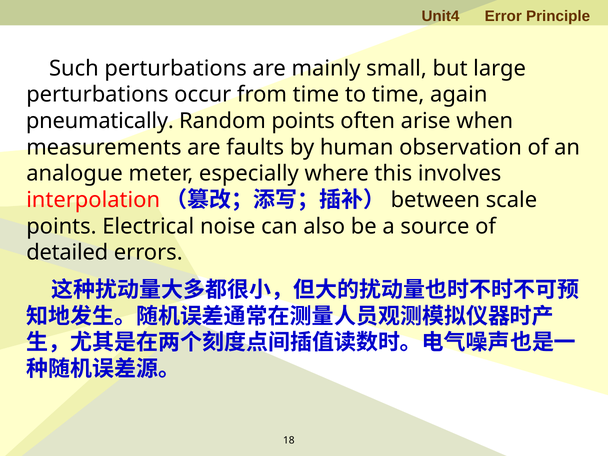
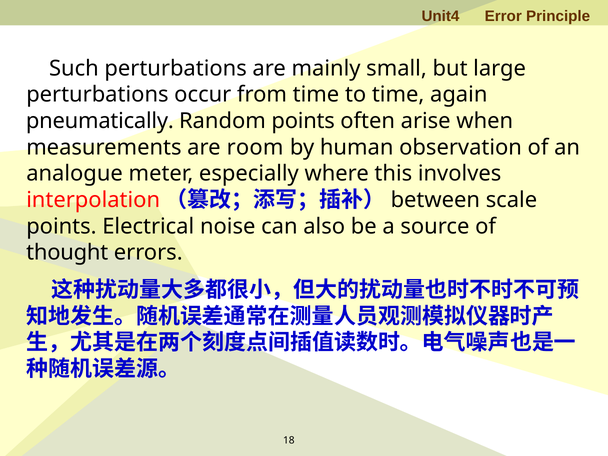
faults: faults -> room (255, 147)
detailed: detailed -> thought (67, 253)
